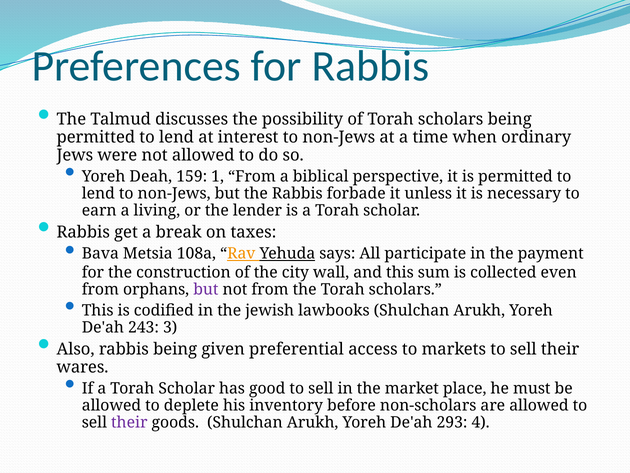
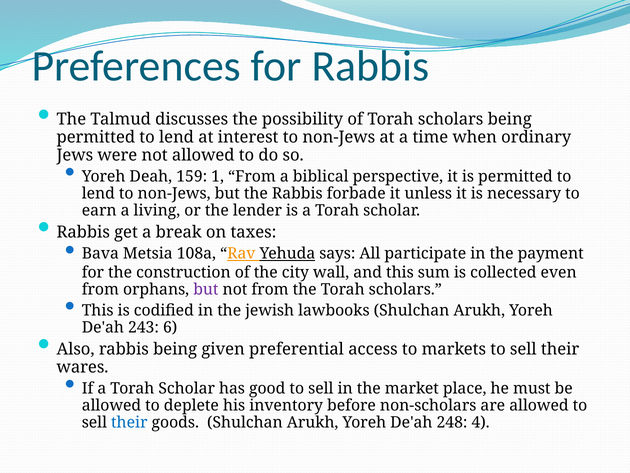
3: 3 -> 6 (170, 327)
their colour: purple -> blue (129, 422)
293: 293 -> 248 (452, 422)
